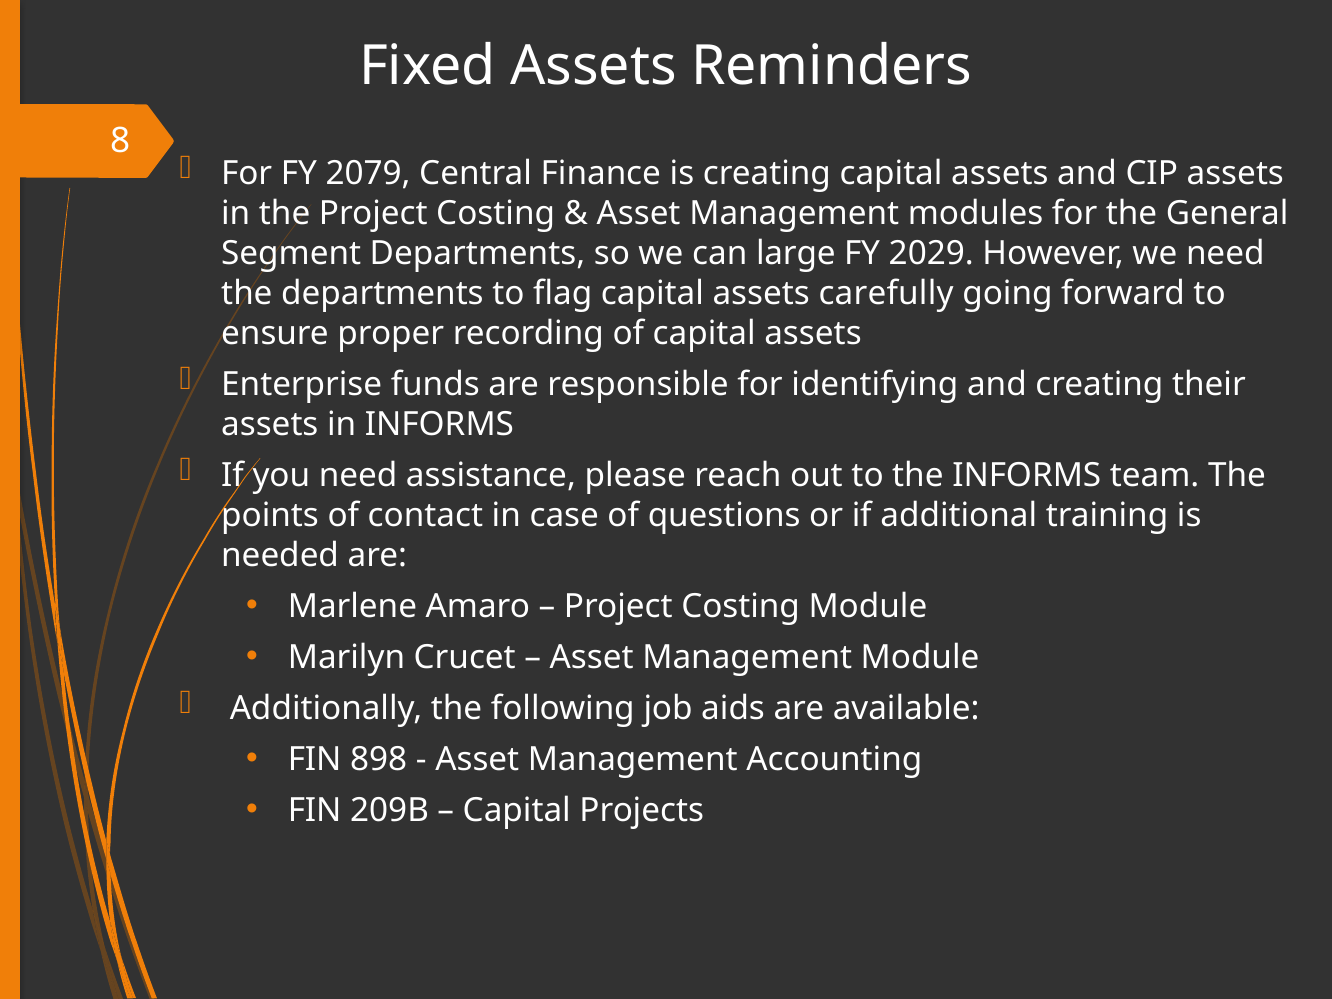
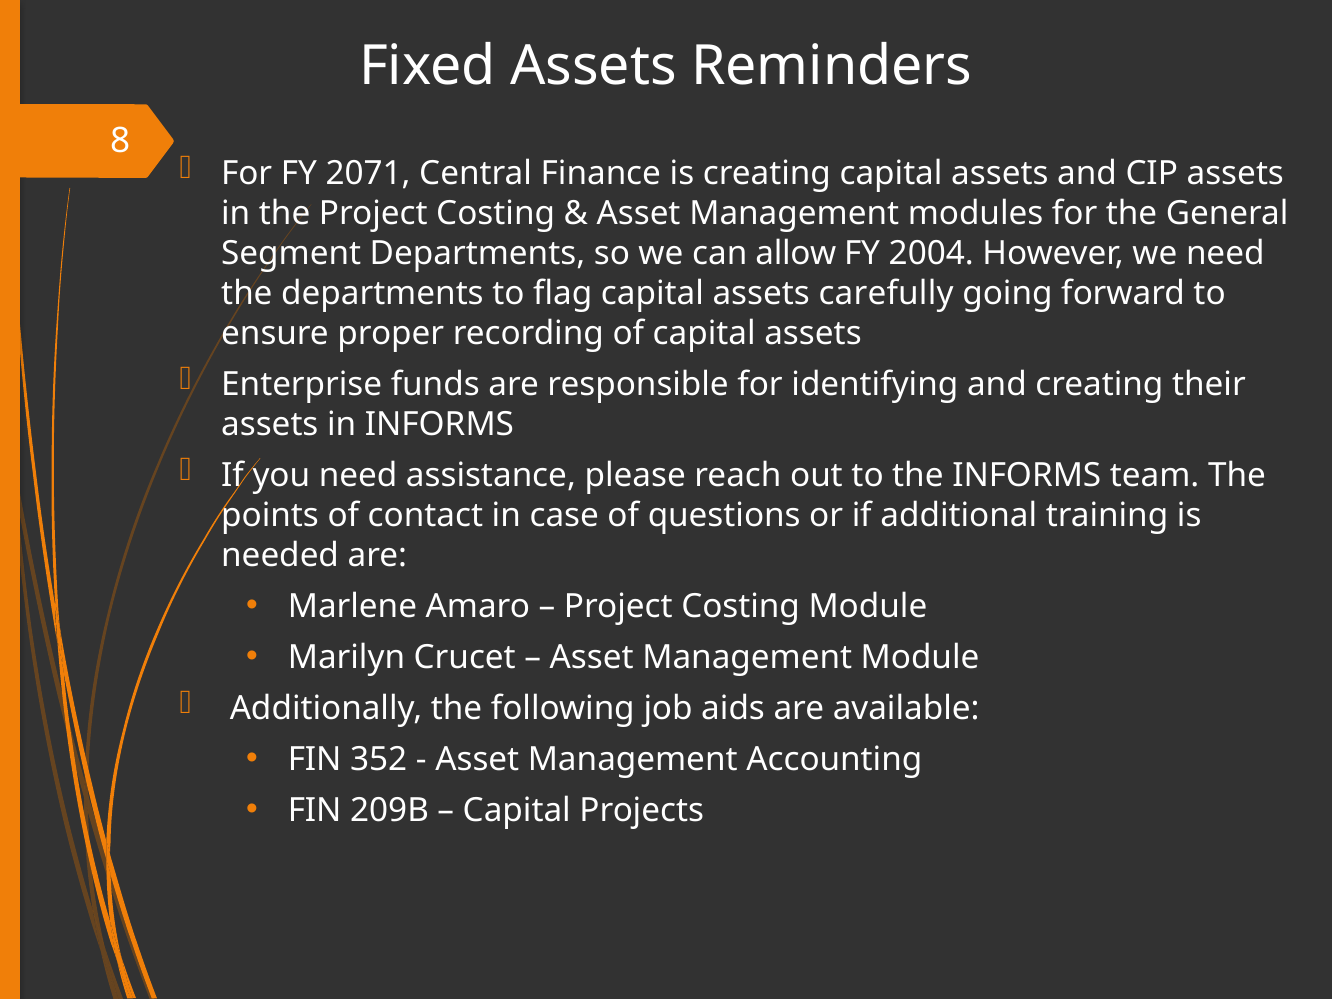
2079: 2079 -> 2071 (368, 173)
large: large -> allow (796, 253)
2029: 2029 -> 2004 (931, 253)
898: 898 -> 352 (379, 759)
